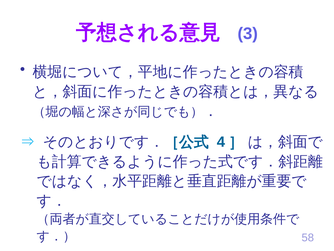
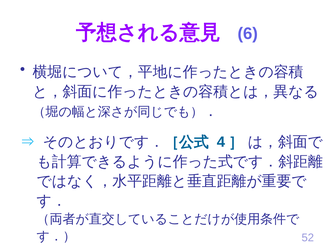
3: 3 -> 6 (248, 34)
58: 58 -> 52 (308, 237)
